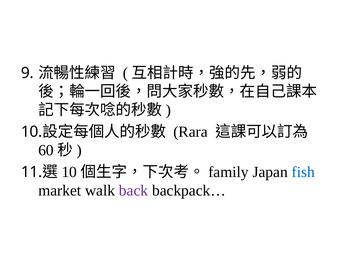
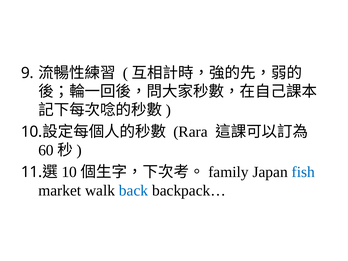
back colour: purple -> blue (134, 191)
